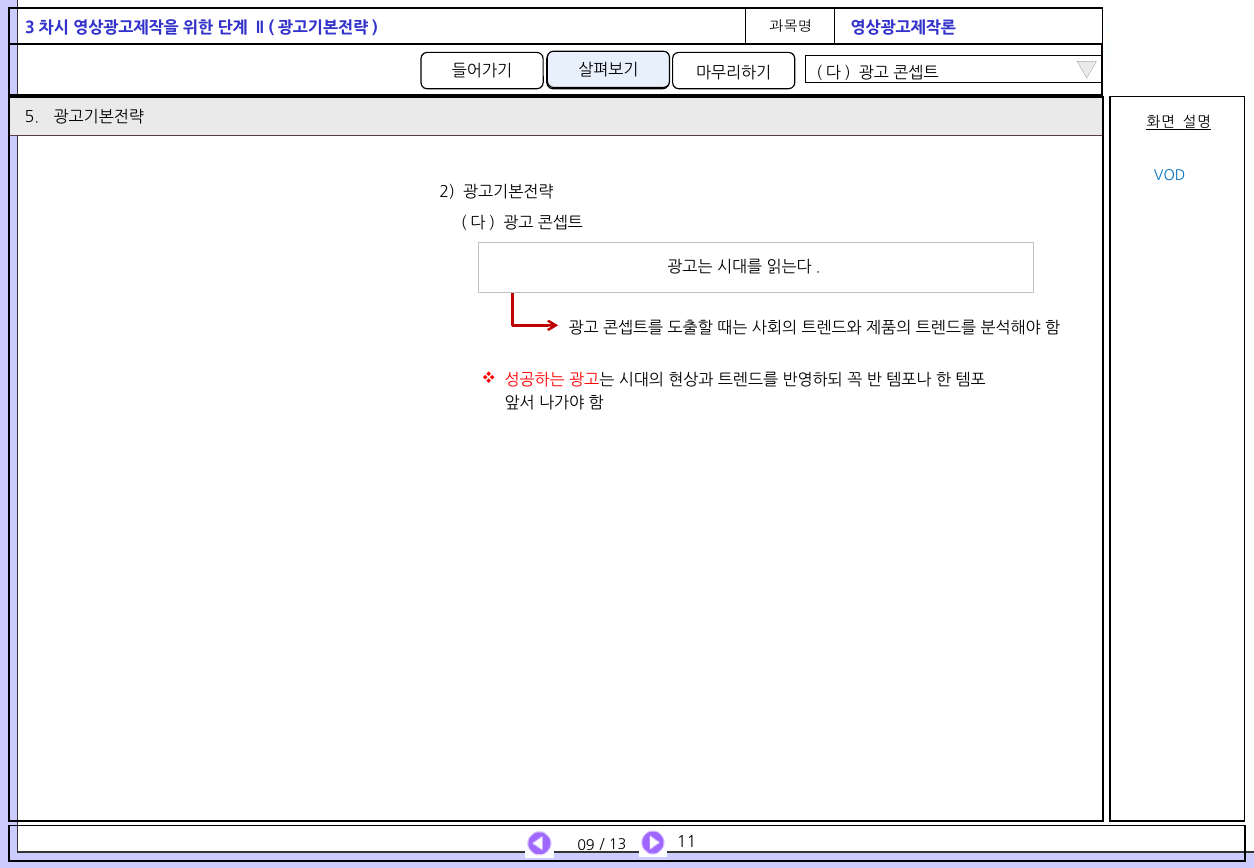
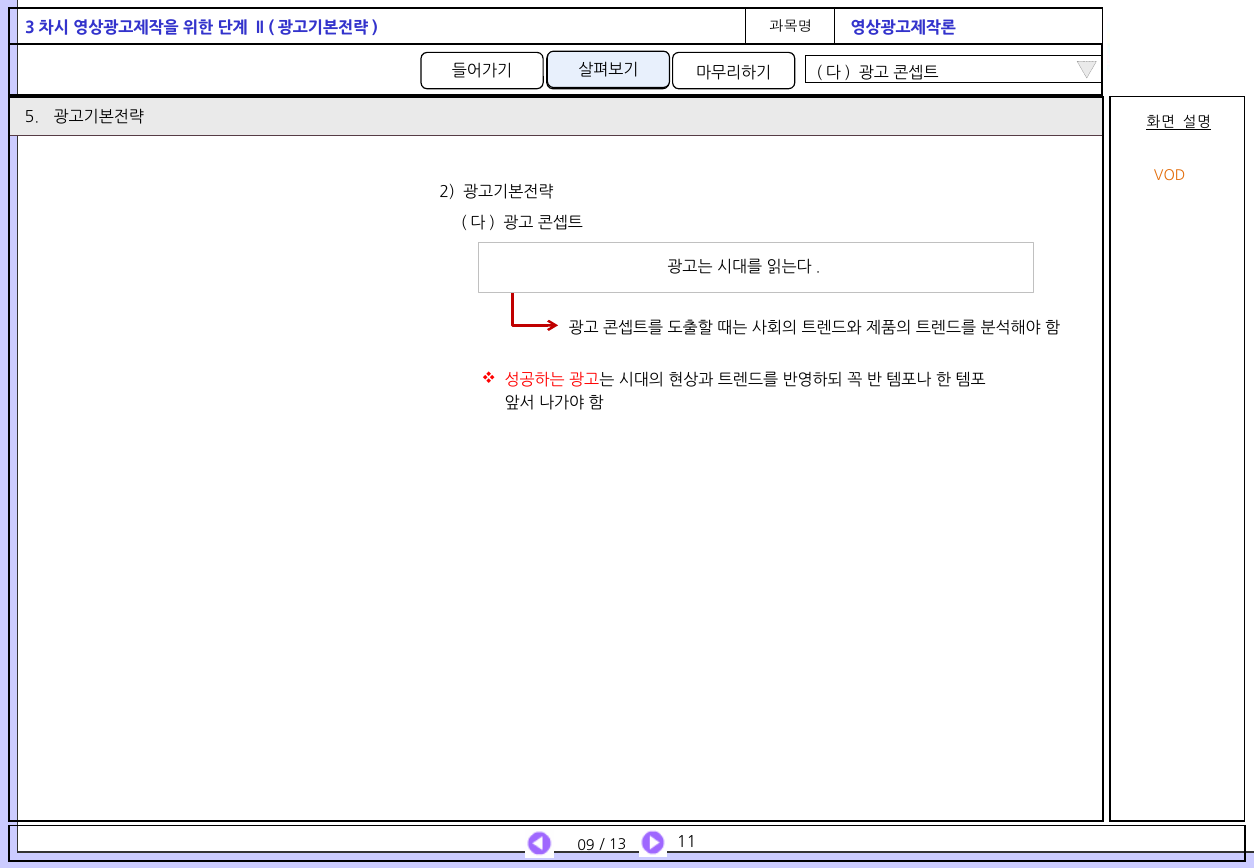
VOD colour: blue -> orange (1170, 176)
